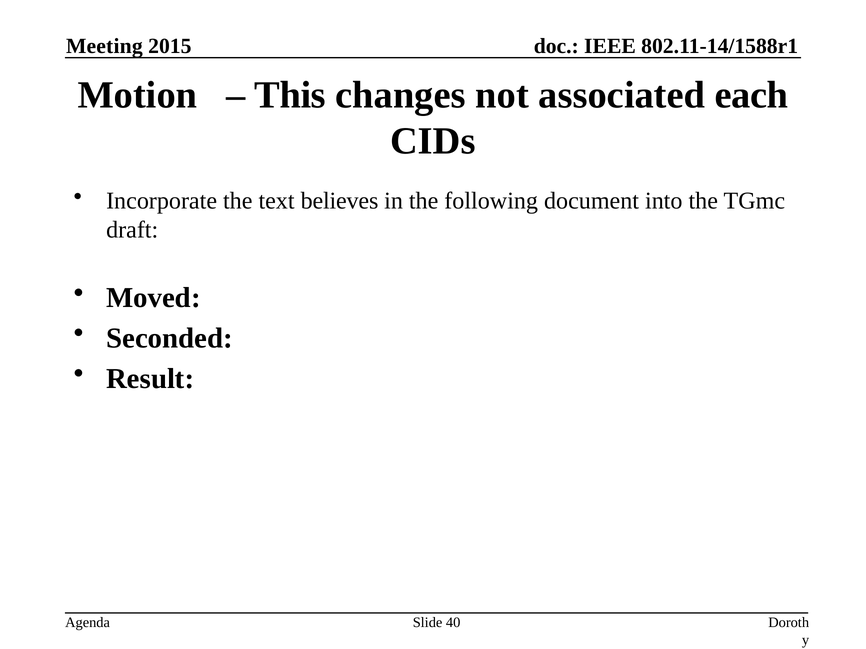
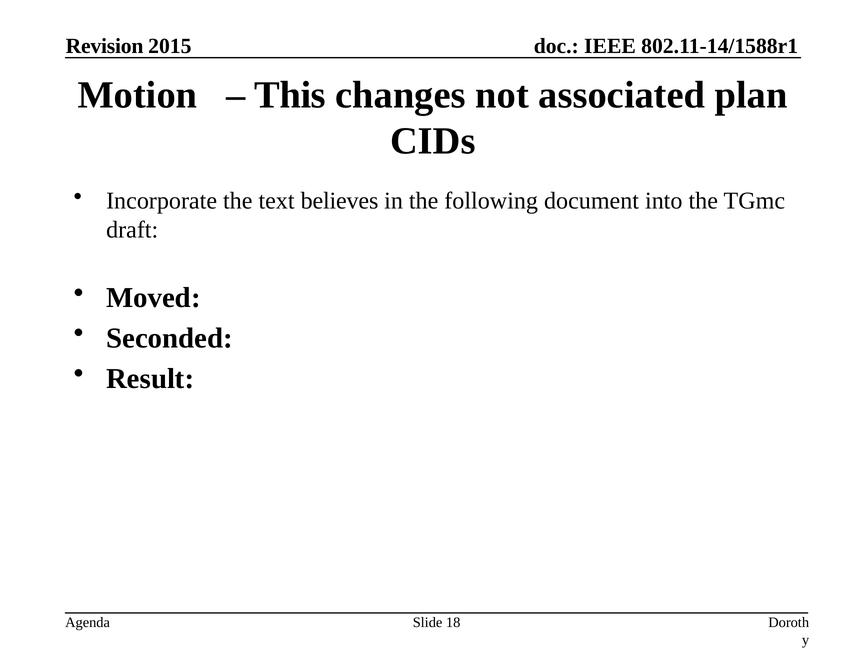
Meeting: Meeting -> Revision (105, 46)
each: each -> plan (751, 95)
40: 40 -> 18 (453, 623)
